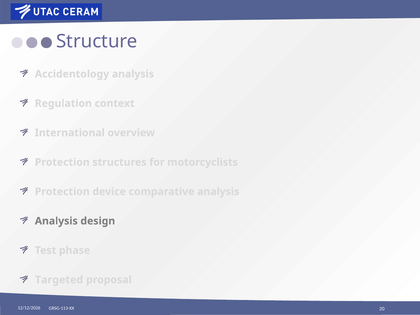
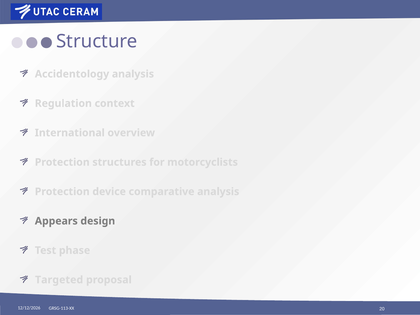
Analysis: Analysis -> Appears (56, 221)
